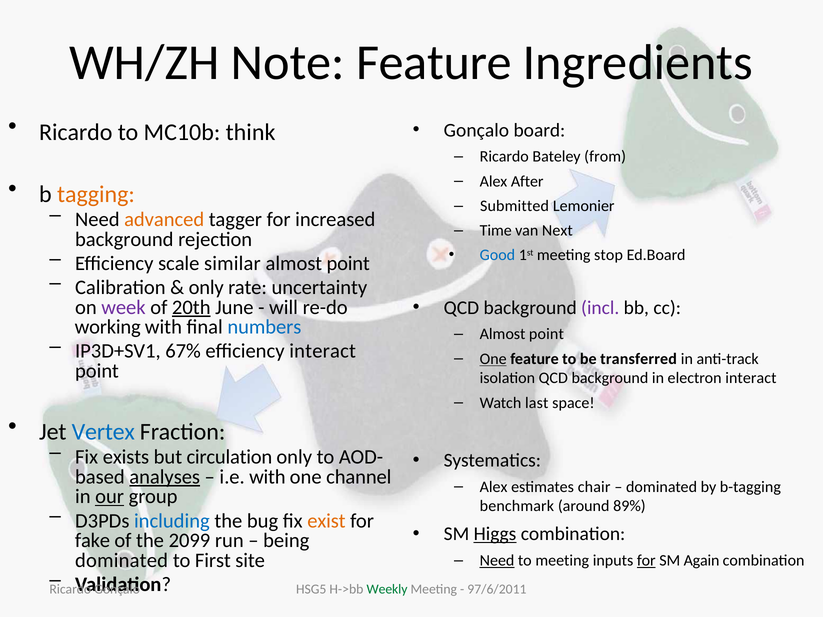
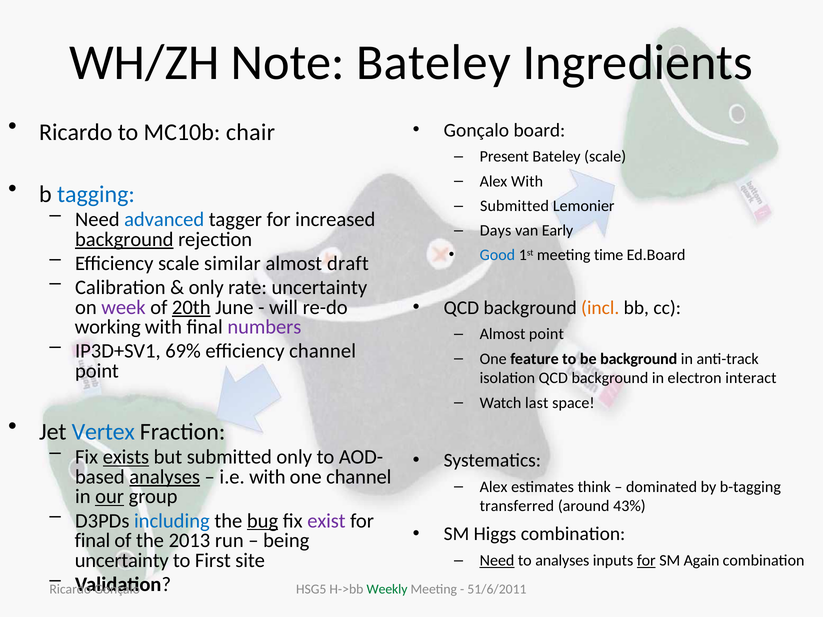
Note Feature: Feature -> Bateley (434, 63)
think: think -> chair (250, 132)
Ricardo: Ricardo -> Present (504, 157)
Bateley from: from -> scale (605, 157)
Alex After: After -> With (527, 181)
tagging colour: orange -> blue (96, 194)
advanced colour: orange -> blue (164, 220)
Time: Time -> Days (496, 231)
Next: Next -> Early (558, 231)
background underline: none -> present (124, 239)
stop: stop -> time (609, 255)
point: point -> draft (348, 264)
incl colour: purple -> orange (600, 308)
numbers colour: blue -> purple (264, 327)
67%: 67% -> 69% (183, 351)
efficiency interact: interact -> channel (323, 351)
One underline: present -> none (493, 359)
be transferred: transferred -> background (639, 359)
exists underline: none -> present (126, 457)
but circulation: circulation -> submitted (229, 457)
chair: chair -> think (594, 487)
benchmark: benchmark -> transferred (517, 506)
89%: 89% -> 43% (629, 506)
bug underline: none -> present (263, 521)
exist colour: orange -> purple (326, 521)
Higgs underline: present -> none (495, 534)
fake: fake -> final (92, 541)
2099: 2099 -> 2013 (189, 541)
dominated: dominated -> uncertainty (122, 561)
to meeting: meeting -> analyses (562, 561)
97/6/2011: 97/6/2011 -> 51/6/2011 (497, 589)
